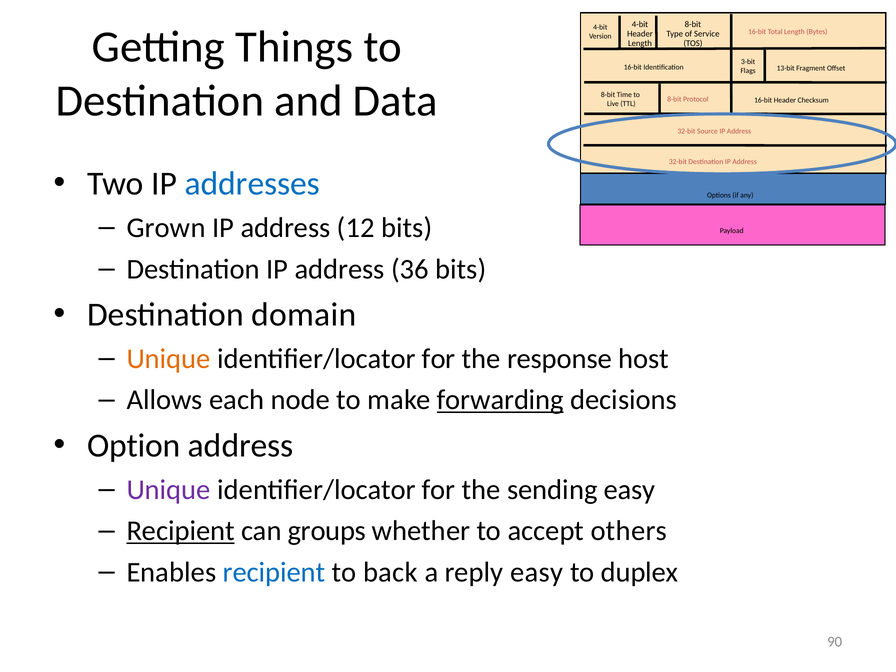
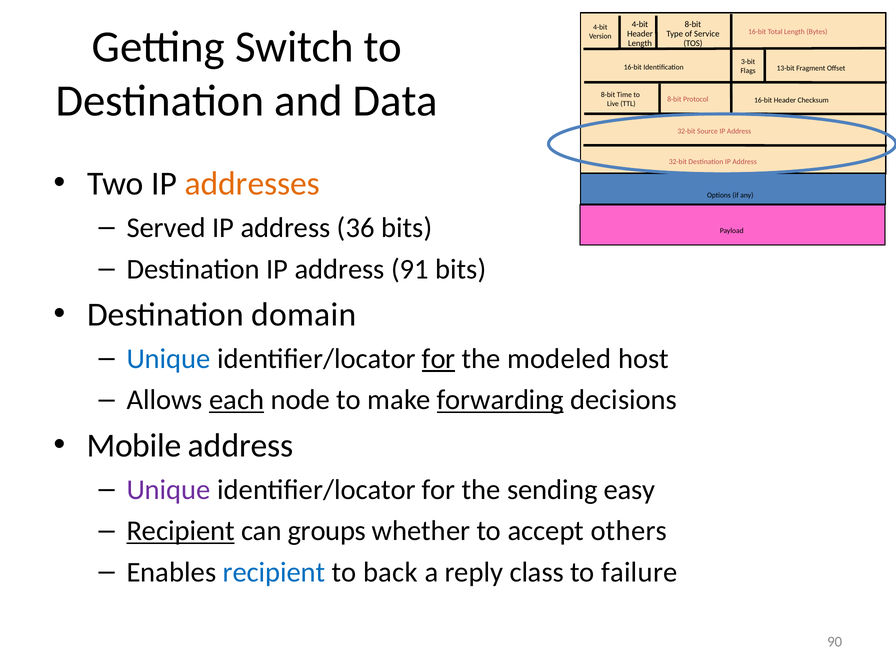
Things: Things -> Switch (294, 47)
addresses colour: blue -> orange (252, 184)
Grown: Grown -> Served (166, 228)
12: 12 -> 36 (356, 228)
36: 36 -> 91 (410, 269)
Unique colour: orange -> blue (169, 359)
for underline: none -> present (439, 359)
response: response -> modeled (559, 359)
each underline: none -> present (237, 400)
Option: Option -> Mobile (134, 446)
reply easy: easy -> class (537, 572)
duplex: duplex -> failure (639, 572)
